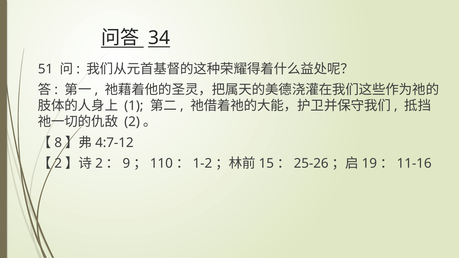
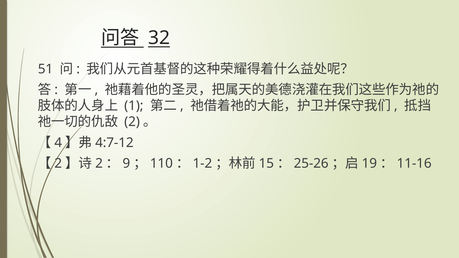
34: 34 -> 32 (159, 38)
8: 8 -> 4 (58, 143)
